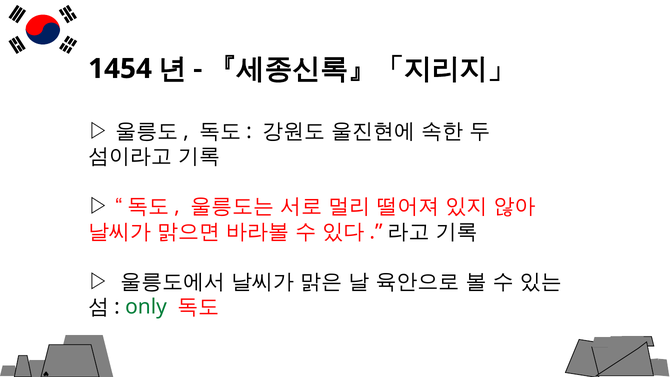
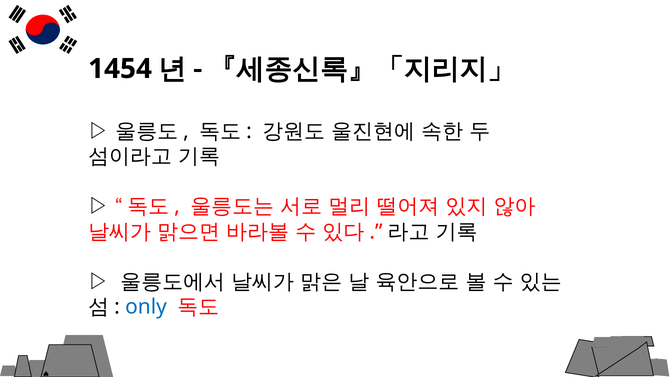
only colour: green -> blue (146, 307)
